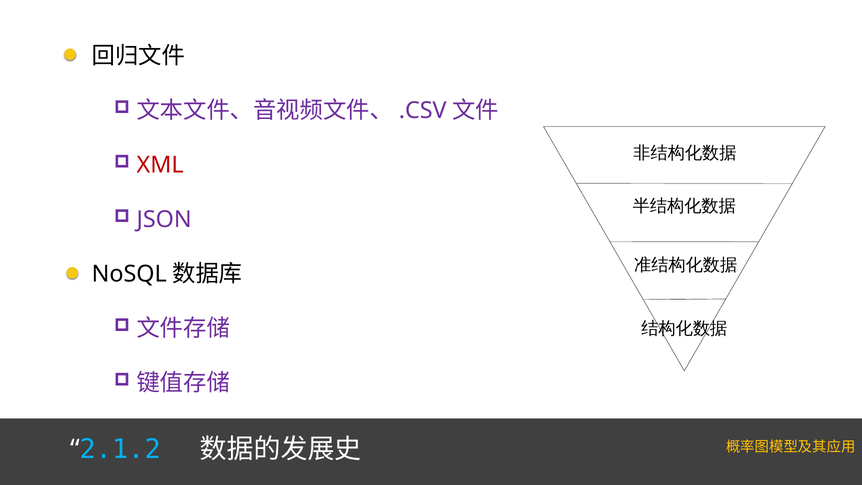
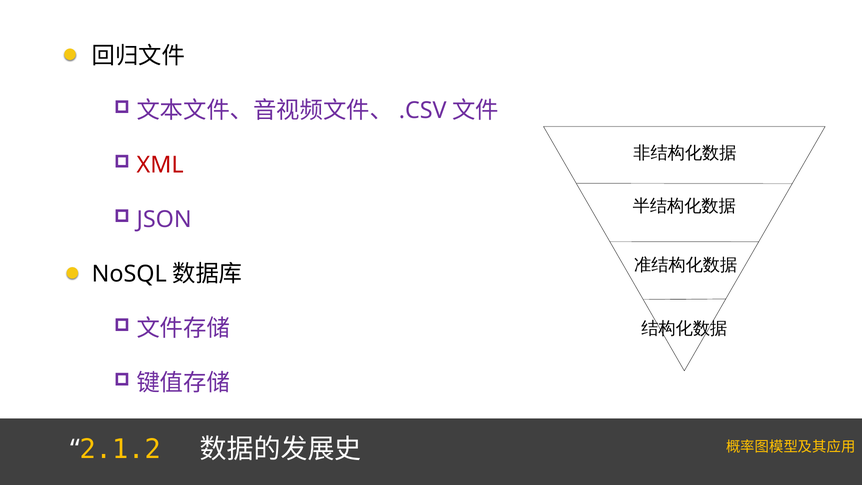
2.1.2 colour: light blue -> yellow (120, 449)
